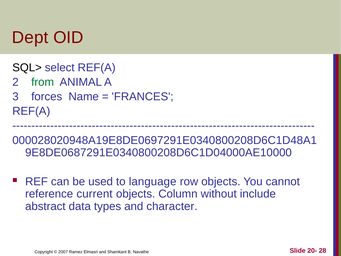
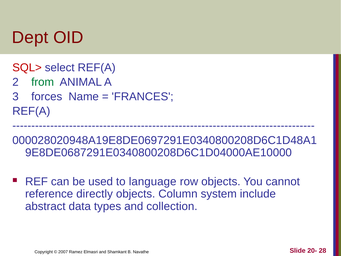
SQL> colour: black -> red (27, 67)
current: current -> directly (95, 194)
without: without -> system (219, 194)
character: character -> collection (172, 206)
